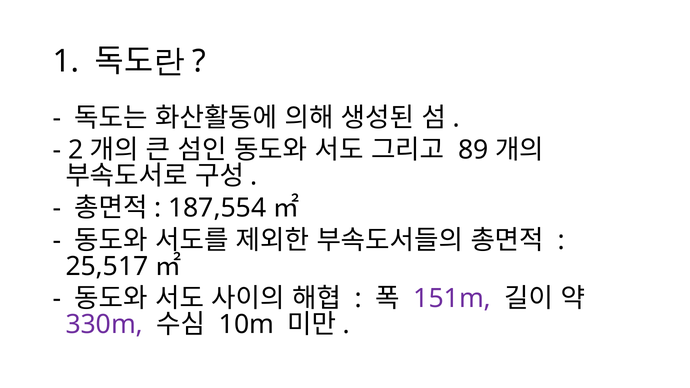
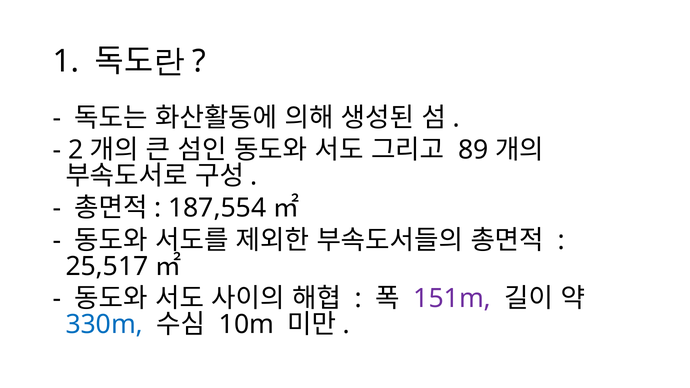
330m colour: purple -> blue (104, 324)
